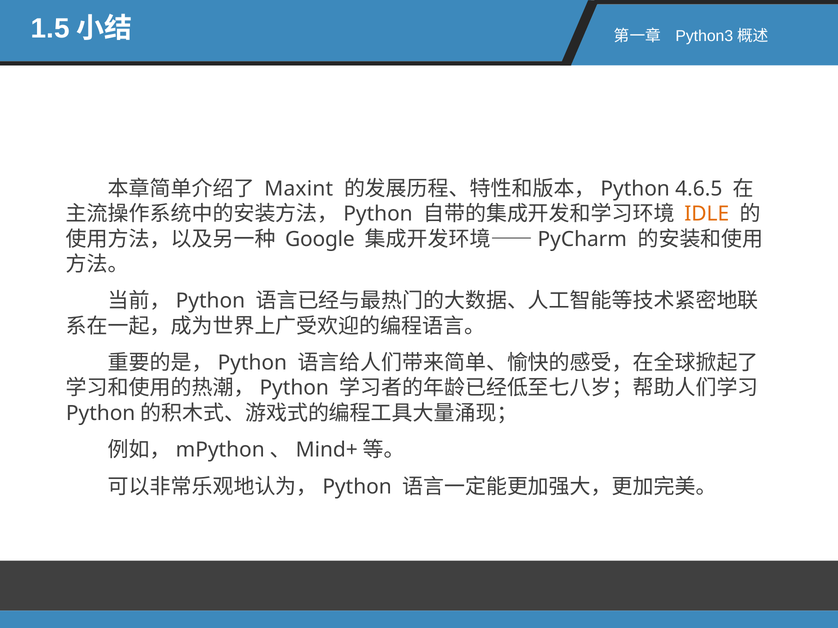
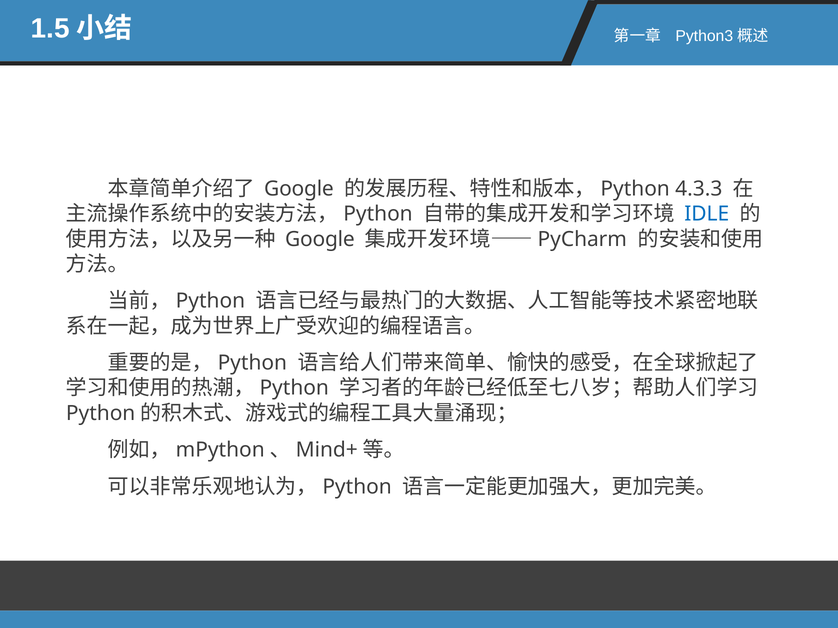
Maxint: Maxint -> Google (299, 189)
4.6.5: 4.6.5 -> 4.3.3 (699, 189)
IDLE colour: orange -> blue (707, 214)
